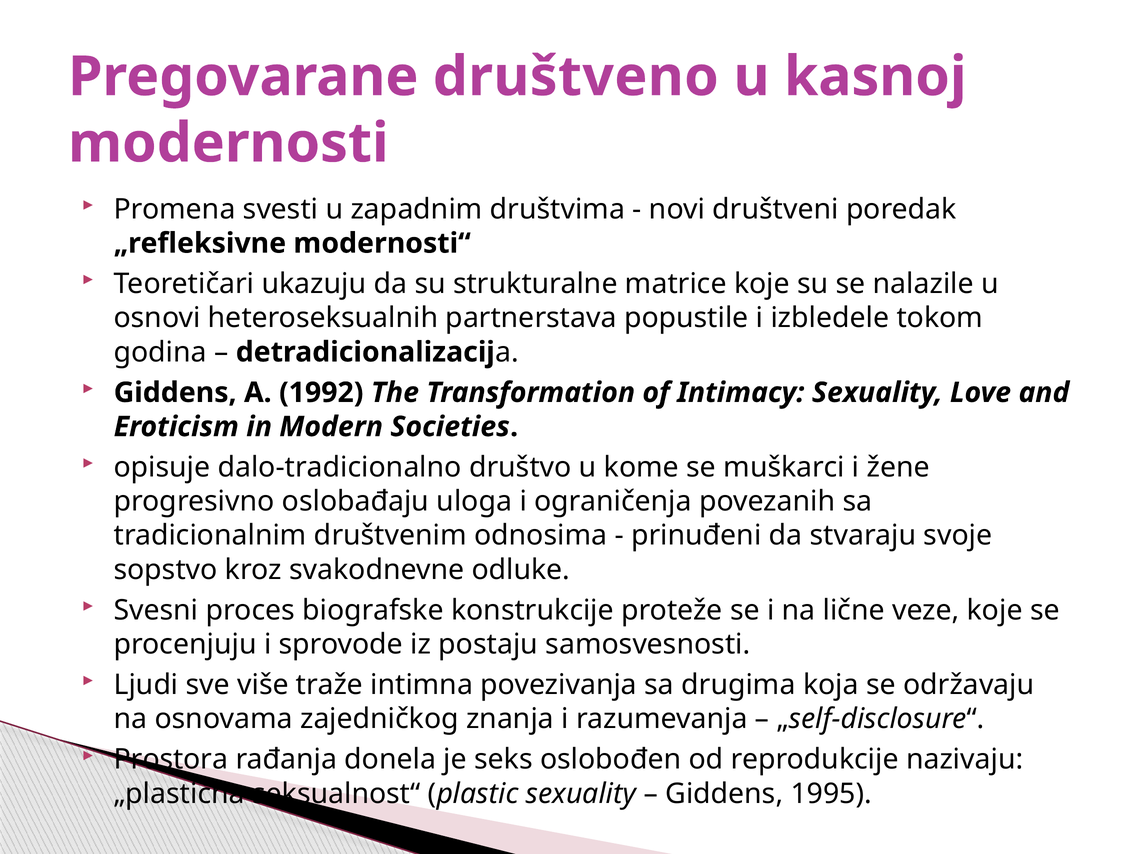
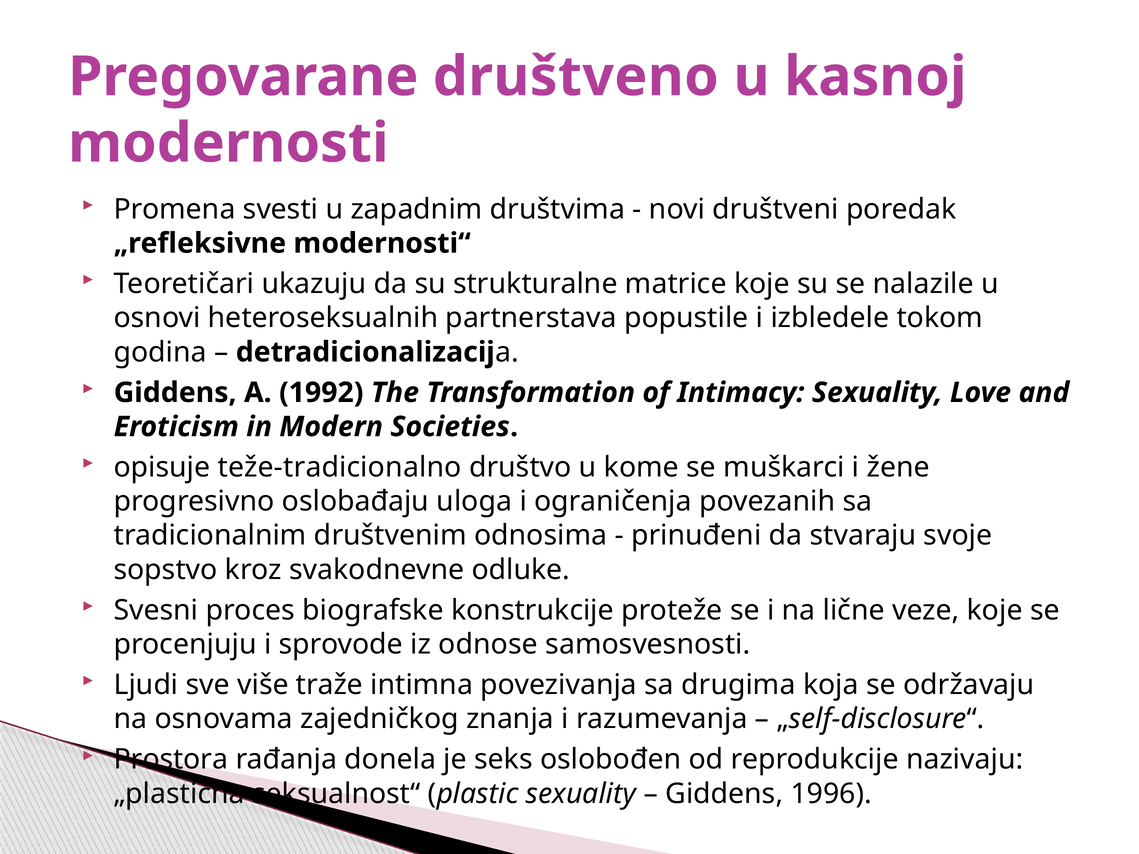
dalo-tradicionalno: dalo-tradicionalno -> teže-tradicionalno (340, 467)
postaju: postaju -> odnose (488, 645)
1995: 1995 -> 1996 (831, 794)
